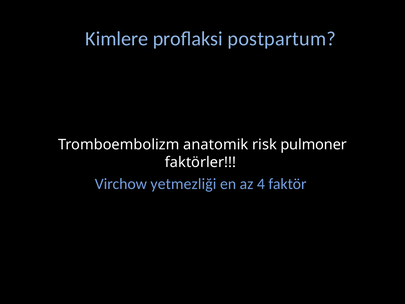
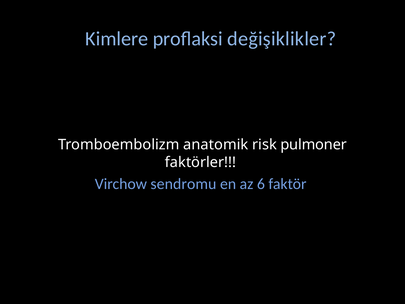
postpartum: postpartum -> değişiklikler (282, 39)
yetmezliği: yetmezliği -> sendromu (183, 184)
4: 4 -> 6 (261, 184)
